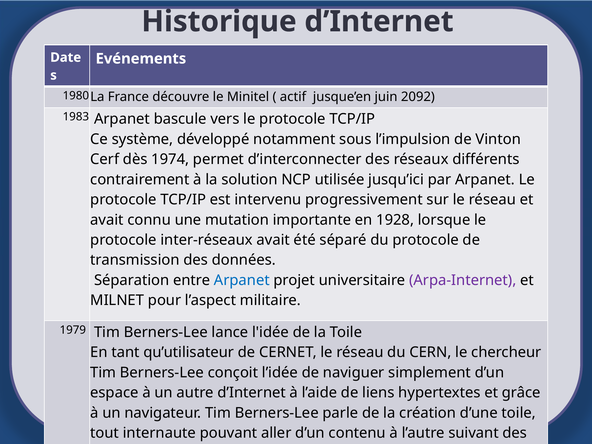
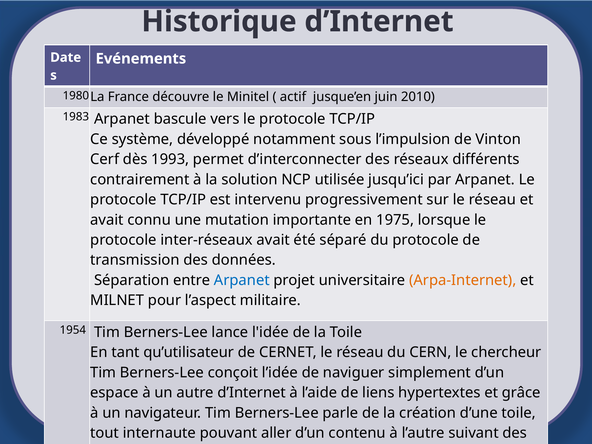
2092: 2092 -> 2010 (418, 97)
1974: 1974 -> 1993 (170, 159)
1928: 1928 -> 1975 (395, 220)
Arpa-Internet colour: purple -> orange (463, 280)
1979: 1979 -> 1954 (73, 330)
